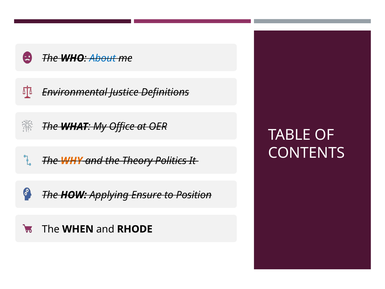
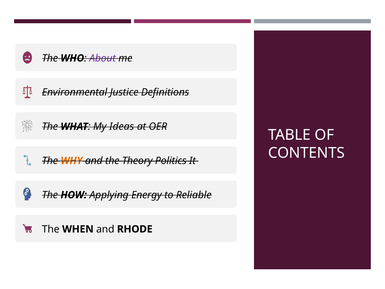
About colour: blue -> purple (103, 58)
Office: Office -> Ideas (122, 126)
Ensure: Ensure -> Energy (147, 195)
Position: Position -> Reliable (194, 195)
